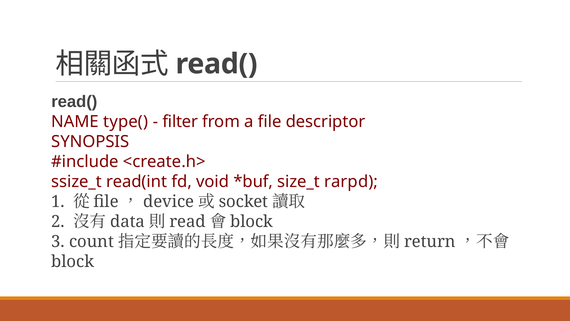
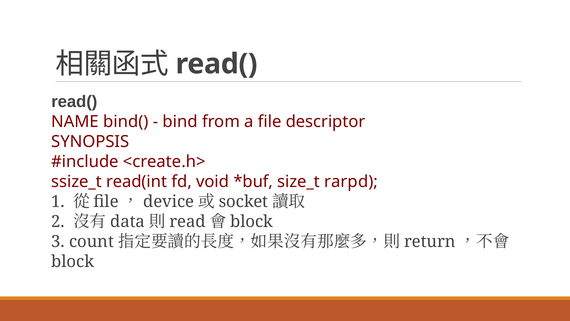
type(: type( -> bind( (126, 122)
filter: filter -> bind (180, 122)
